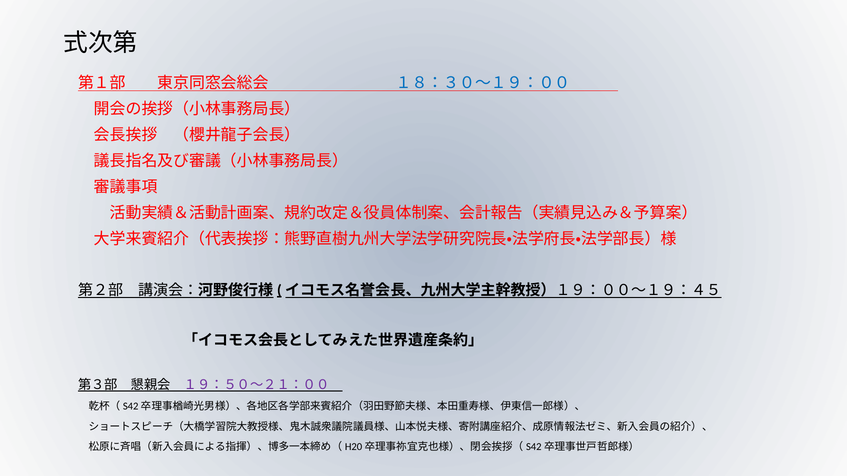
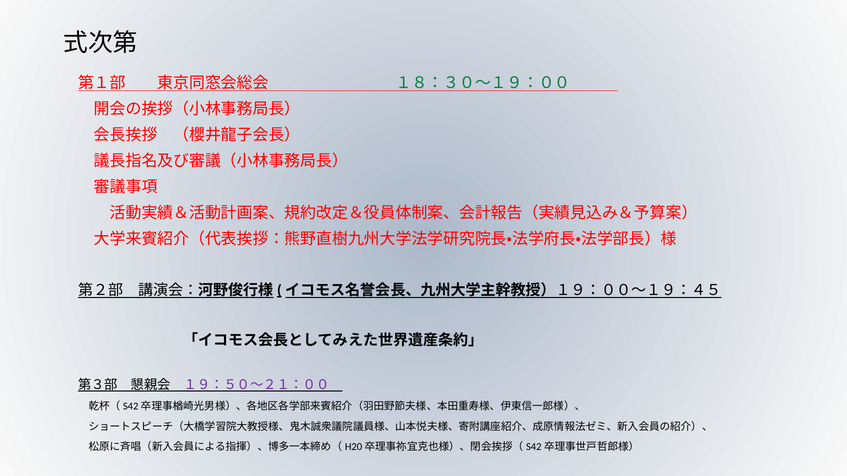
１８：３０～１９：００ colour: blue -> green (483, 83)
